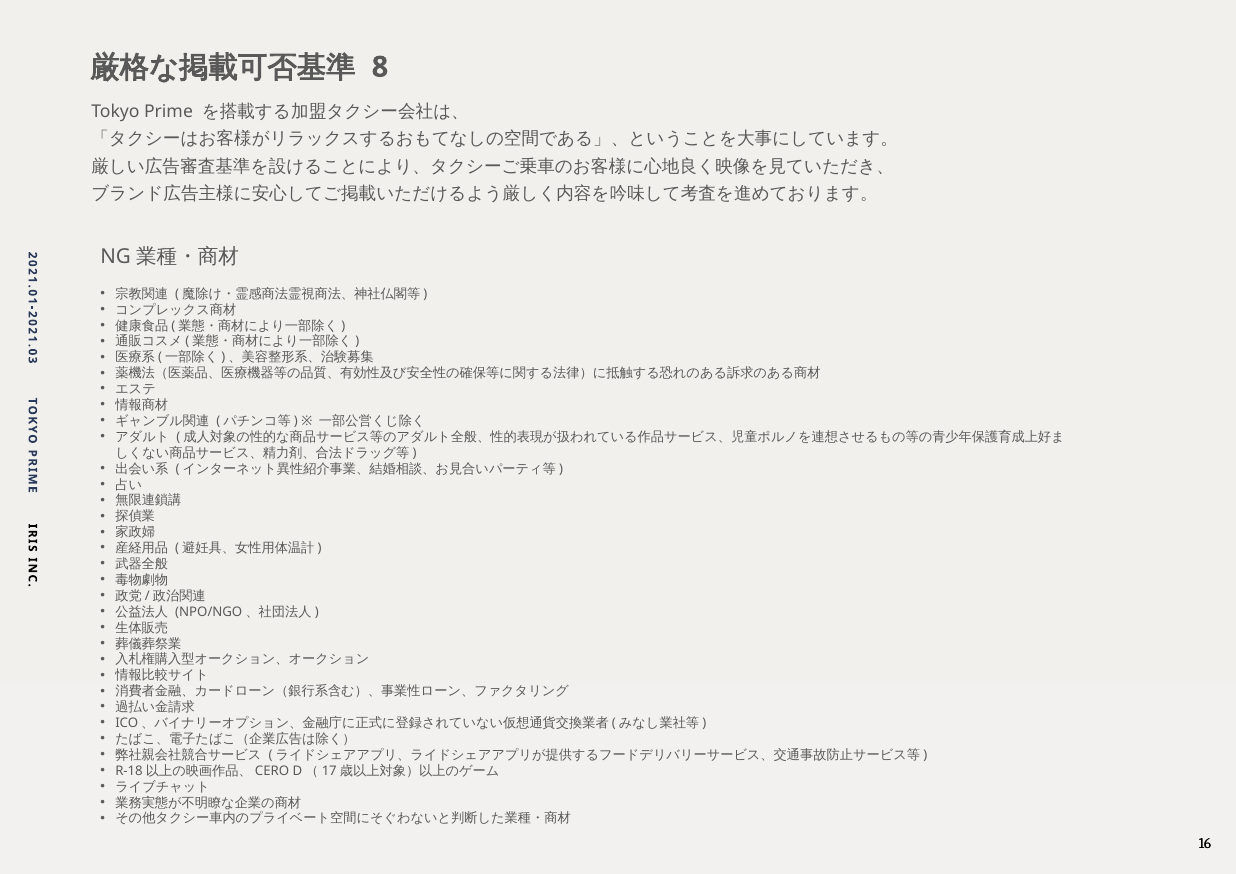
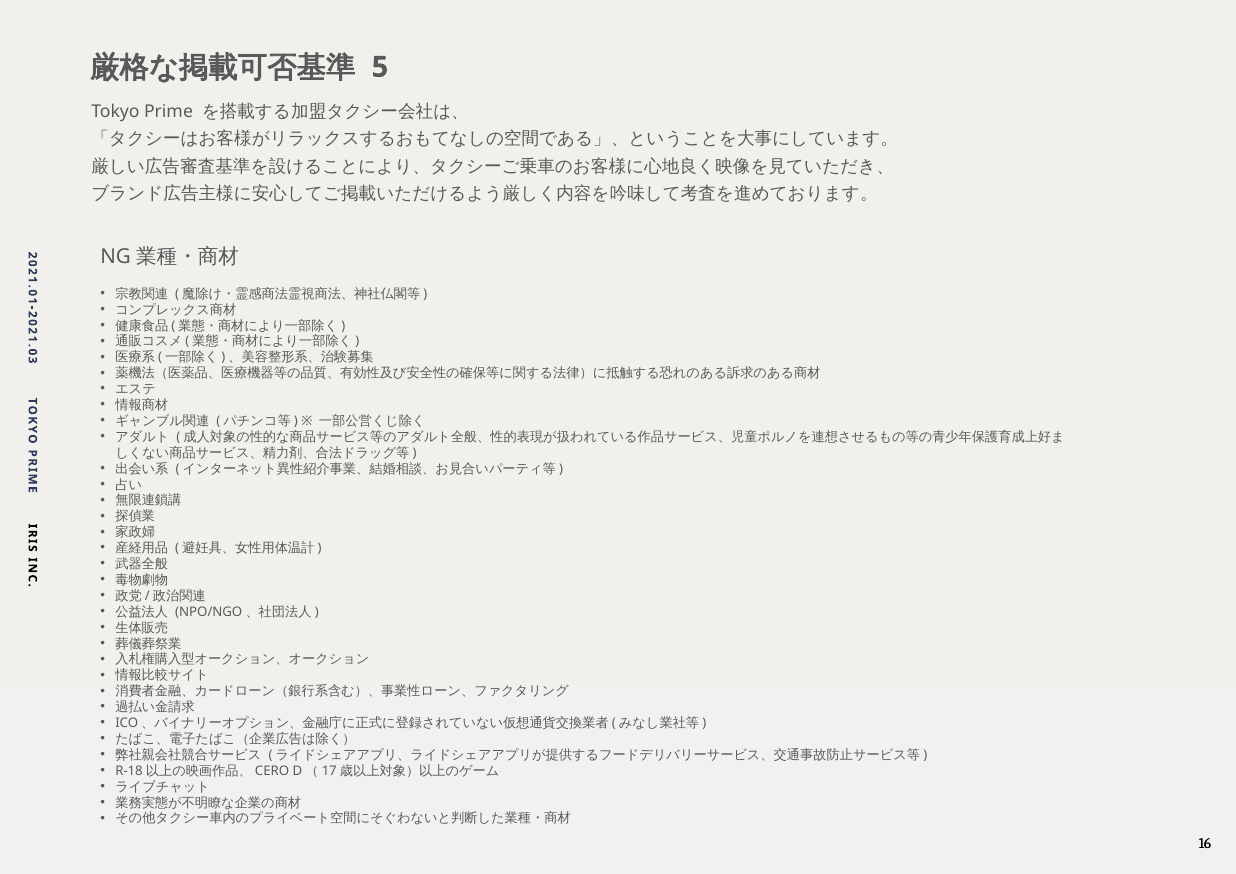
8: 8 -> 5 (380, 67)
